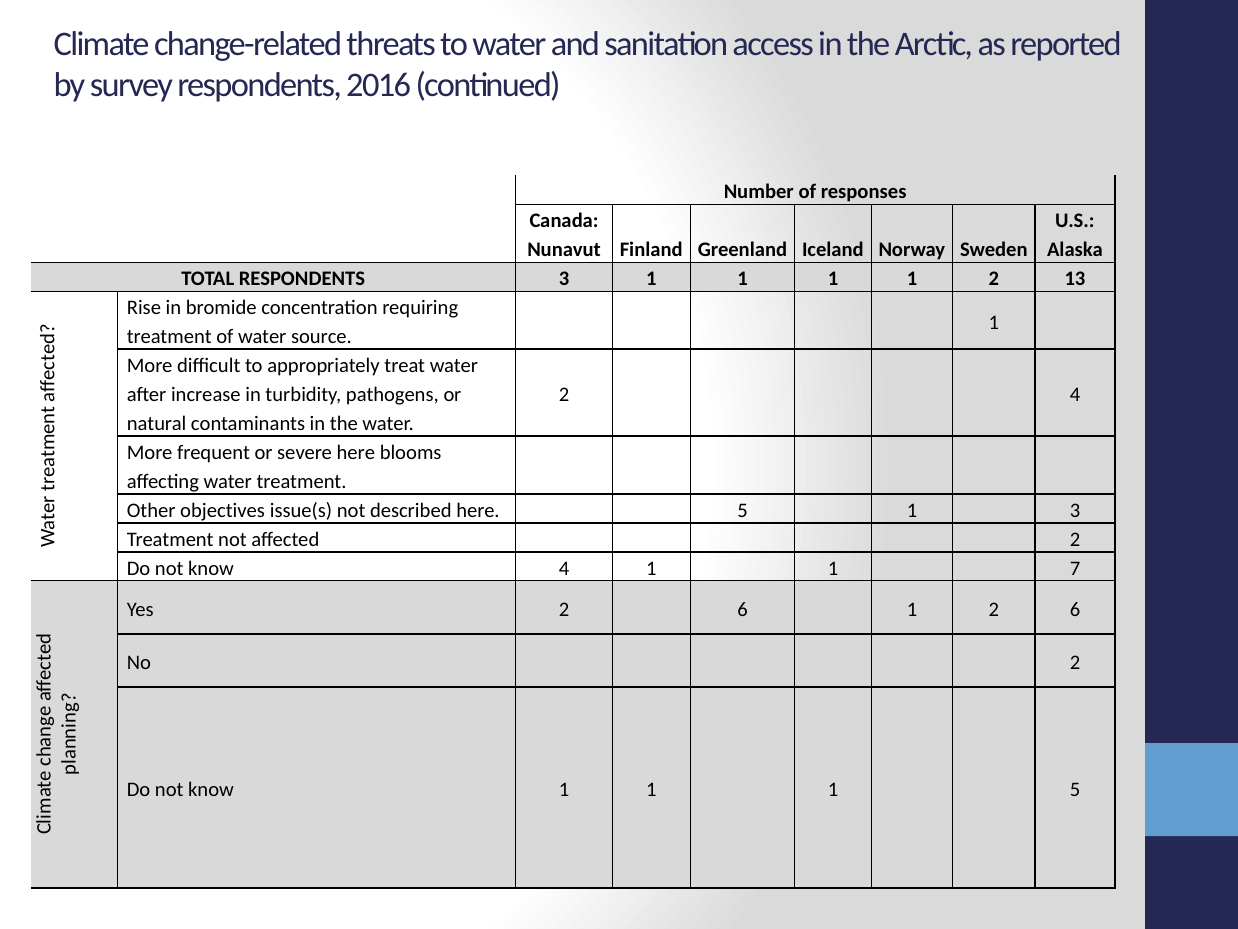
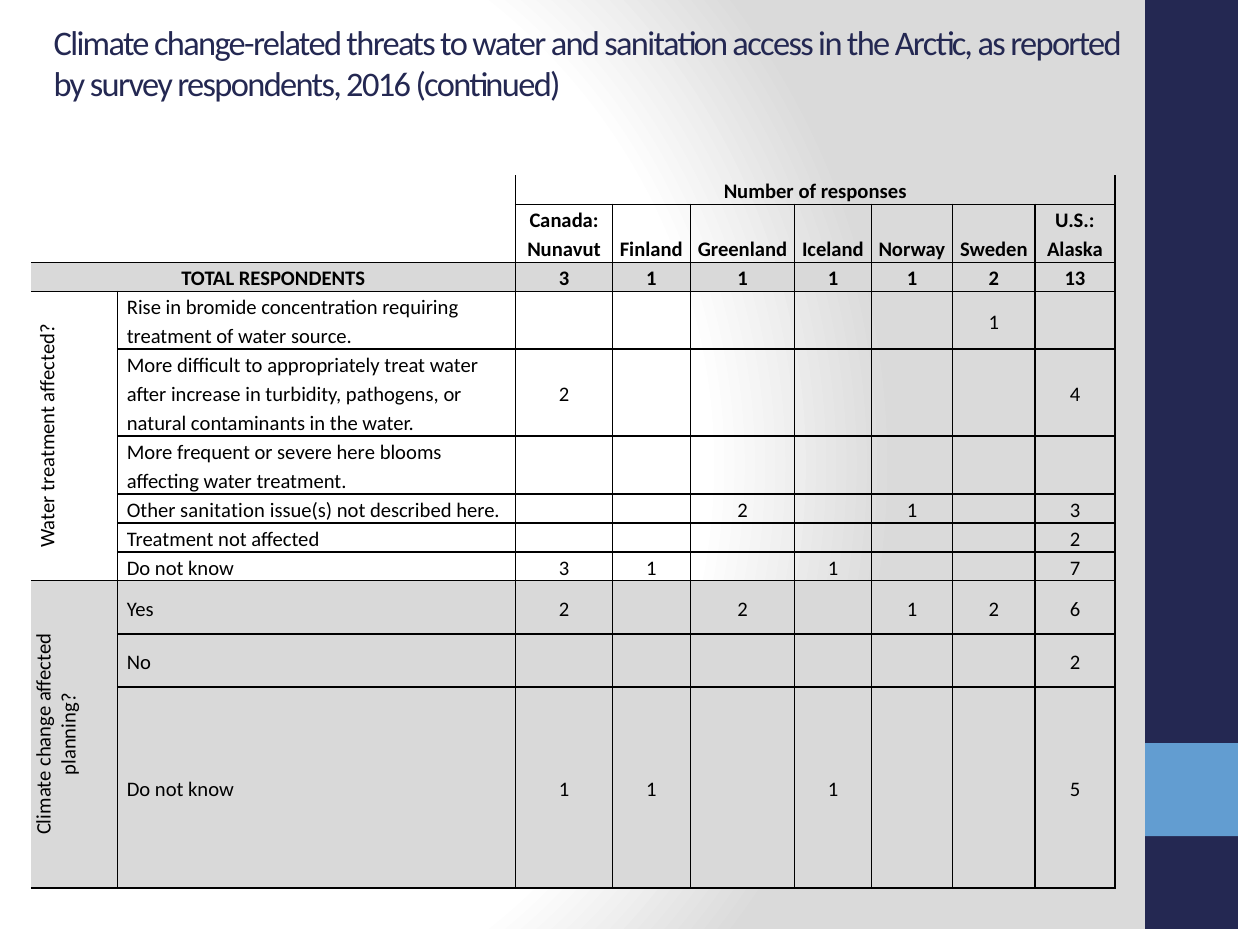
Other objectives: objectives -> sanitation (223, 510)
here 5: 5 -> 2 (743, 510)
know 4: 4 -> 3 (564, 568)
Yes 2 6: 6 -> 2 (743, 609)
